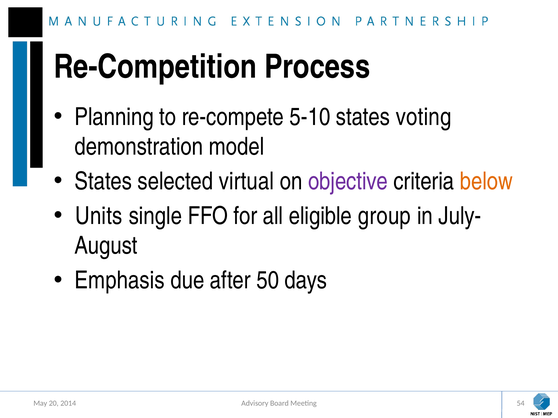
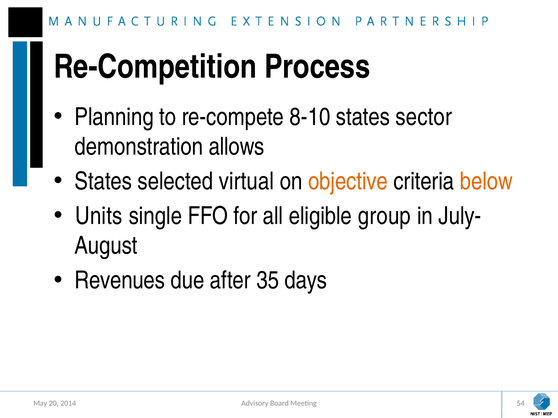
5-10: 5-10 -> 8-10 (310, 117)
voting: voting -> sector (424, 117)
model: model -> allows (237, 147)
objective colour: purple -> orange (348, 182)
Emphasis: Emphasis -> Revenues (120, 281)
50: 50 -> 35 (268, 281)
